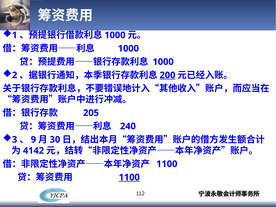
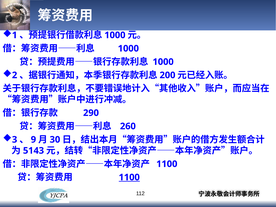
200 underline: present -> none (167, 75)
205: 205 -> 290 (91, 113)
240: 240 -> 260 (128, 126)
4142: 4142 -> 5143 (34, 151)
